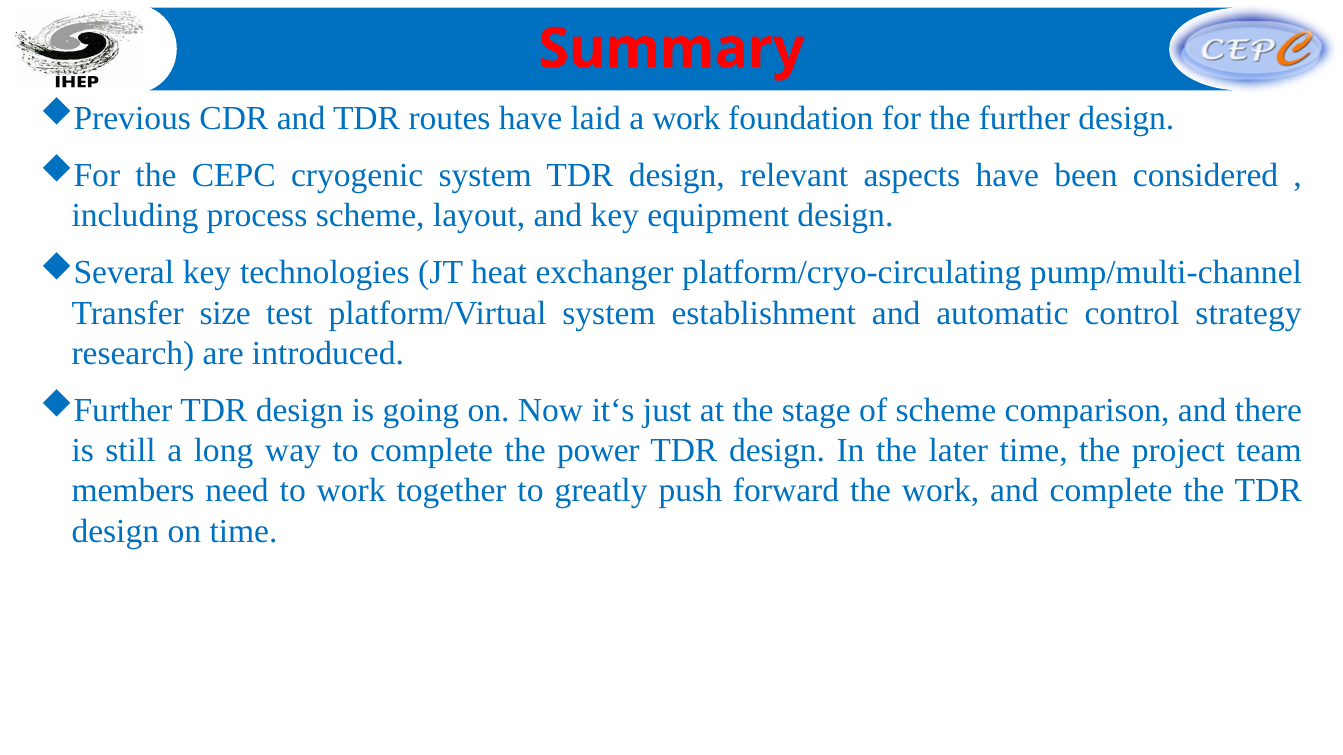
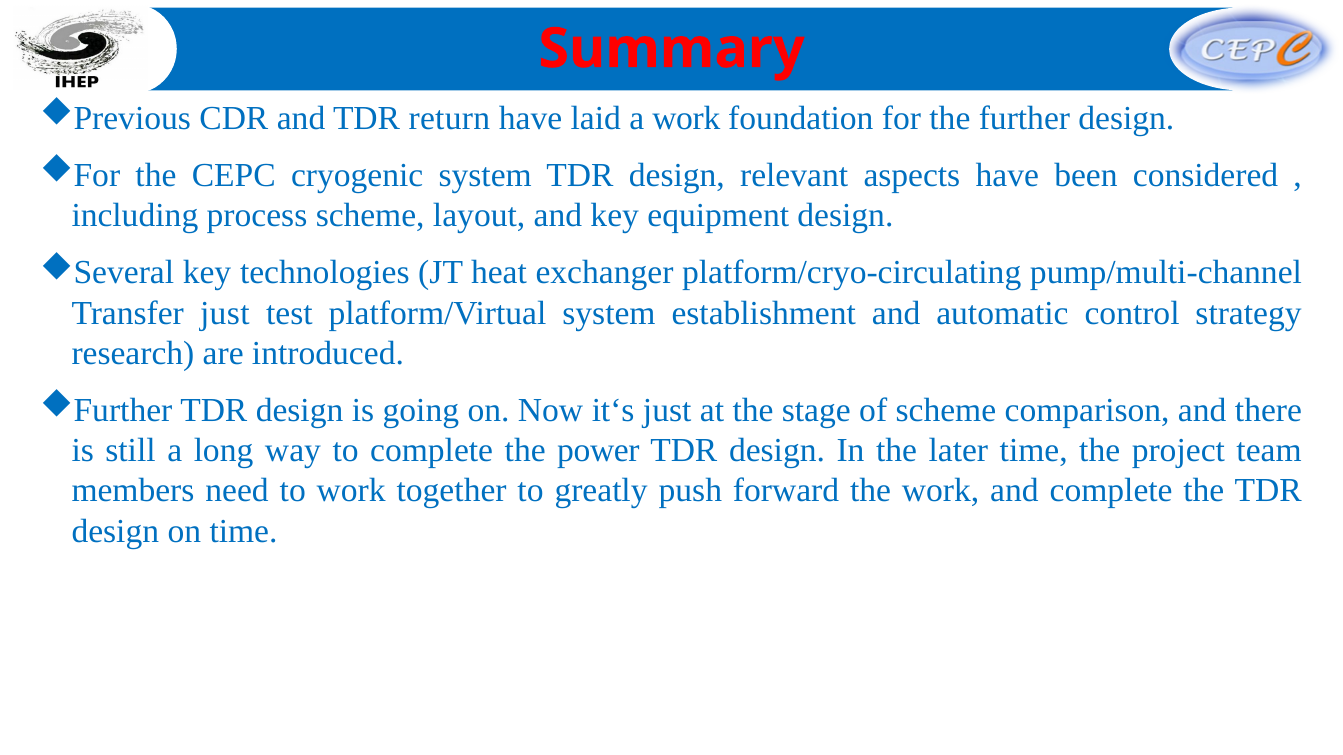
routes: routes -> return (449, 118)
Transfer size: size -> just (225, 313)
